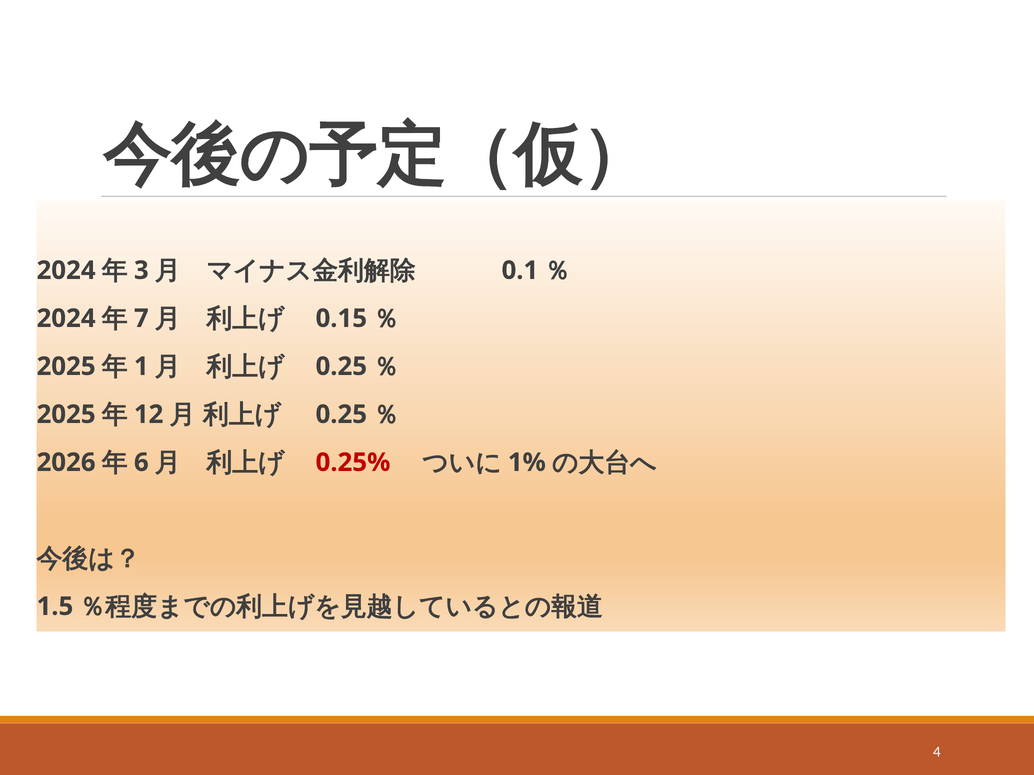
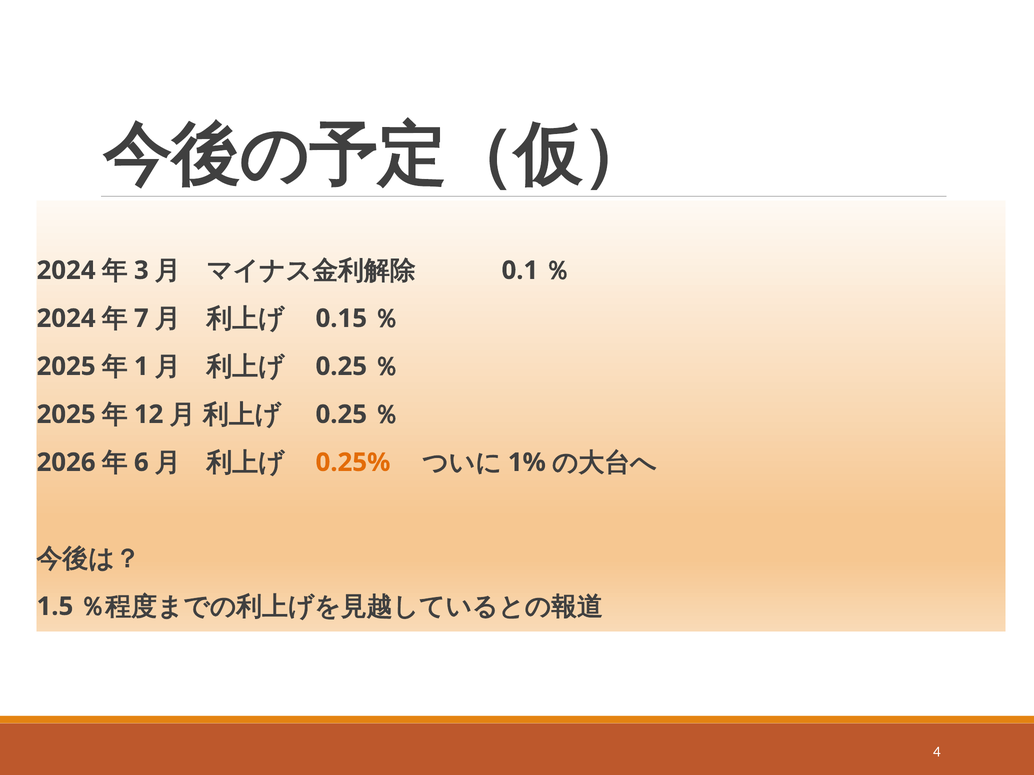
0.25% colour: red -> orange (353, 463)
